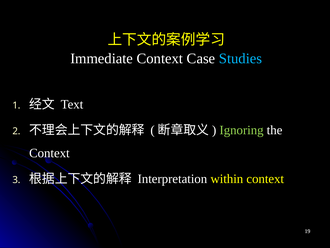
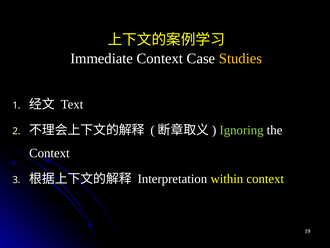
Studies colour: light blue -> yellow (241, 58)
